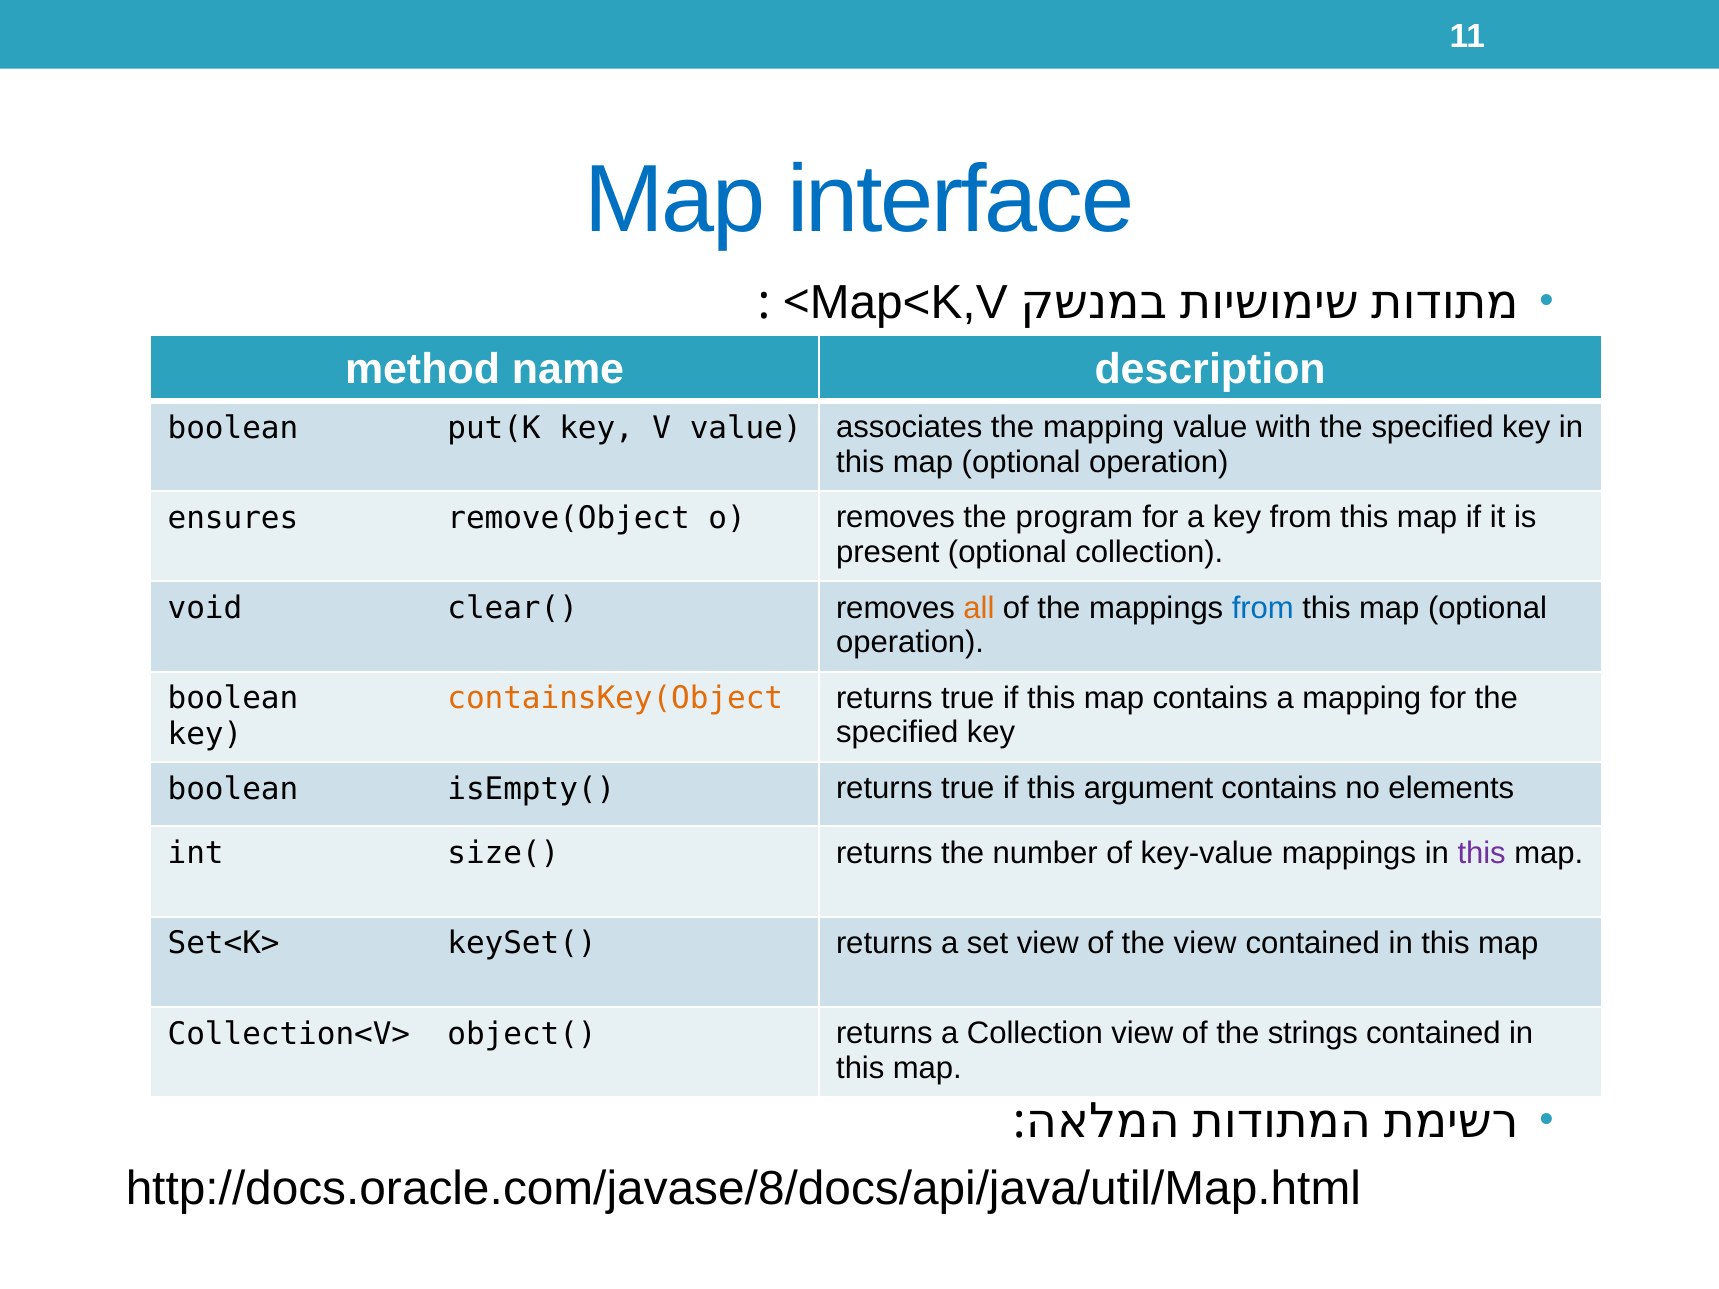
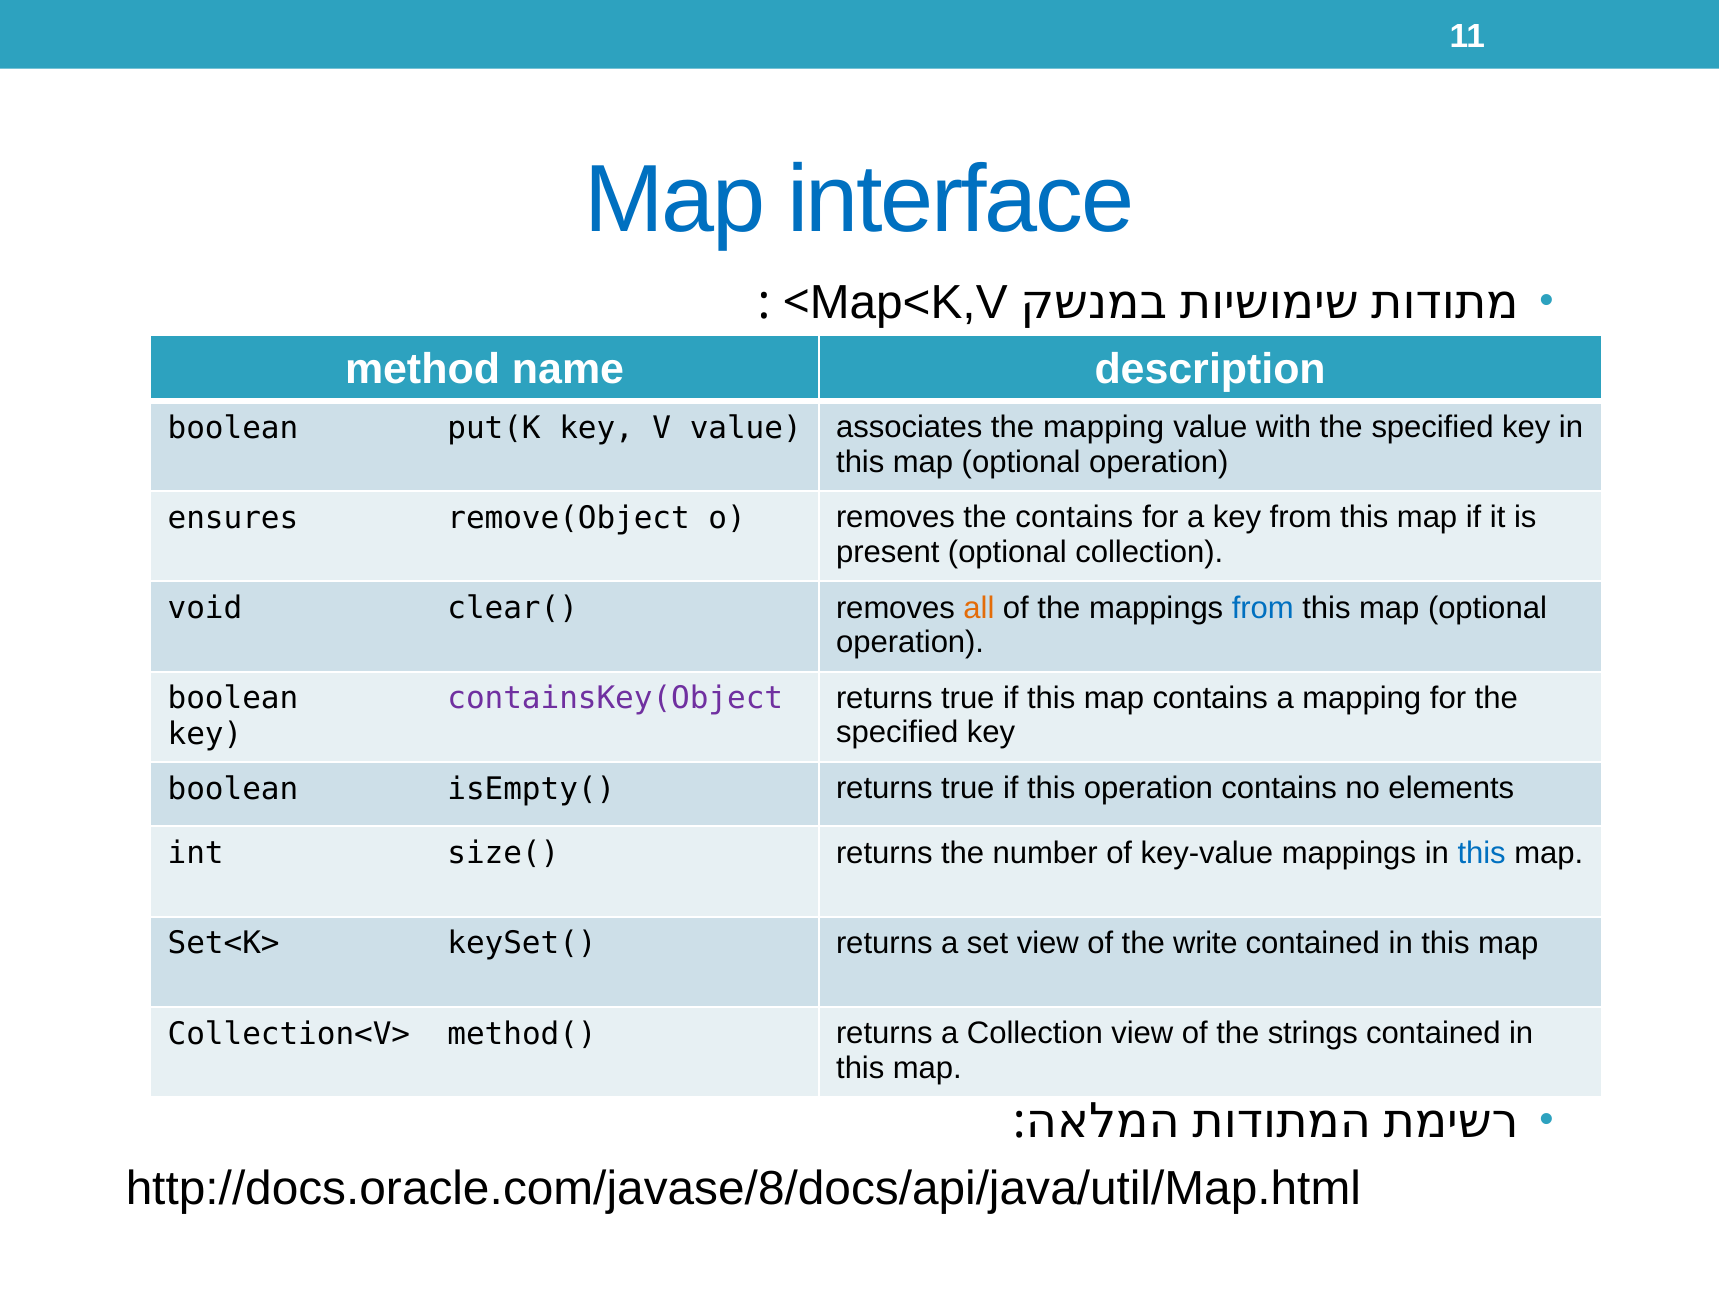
the program: program -> contains (1074, 518)
containsKey(Object colour: orange -> purple (615, 699)
this argument: argument -> operation (1148, 788)
this colour: purple -> blue (1482, 853)
the view: view -> write (1205, 943)
object(: object( -> method( (522, 1034)
